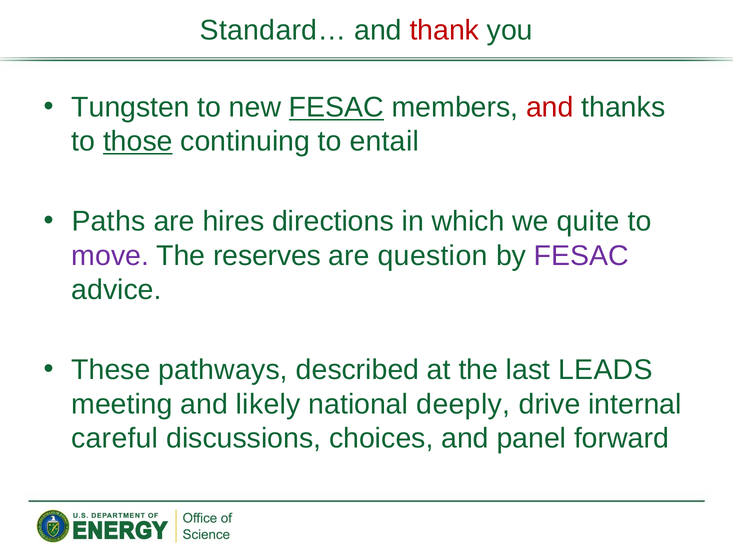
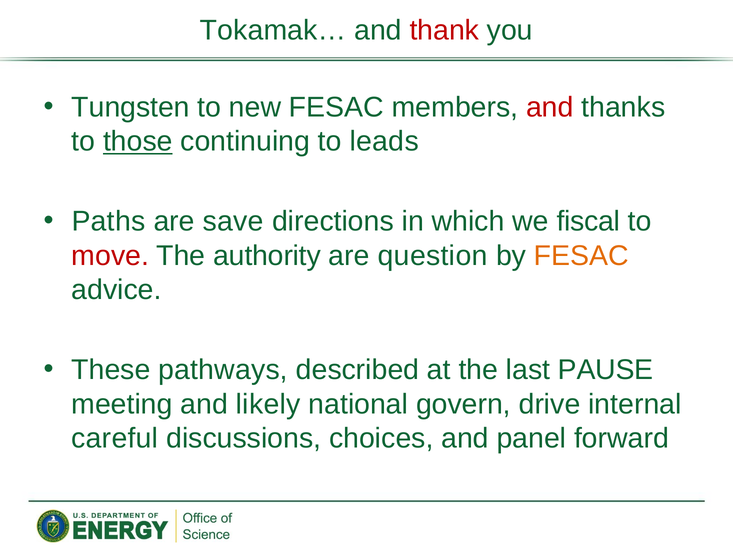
Standard…: Standard… -> Tokamak… (273, 30)
FESAC underline: present -> none (336, 107)
entail: entail -> leads (384, 142)
hires: hires -> save (233, 221)
quite: quite -> fiscal (588, 221)
move colour: purple -> red (110, 256)
reserves: reserves -> authority (267, 256)
FESAC colour: purple -> orange (581, 256)
LEADS: LEADS -> PAUSE (606, 370)
deeply: deeply -> govern (463, 404)
